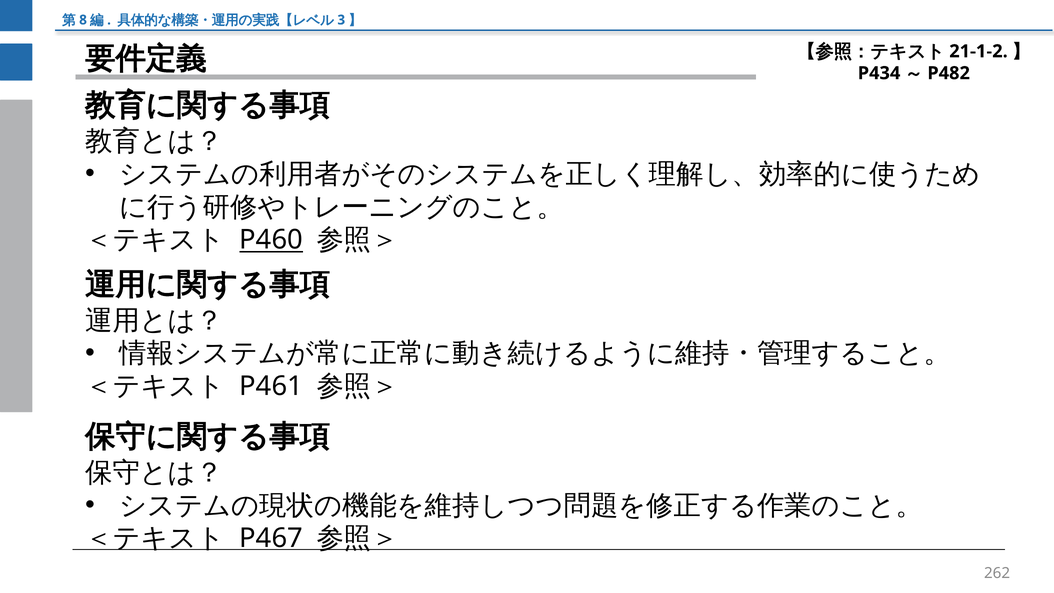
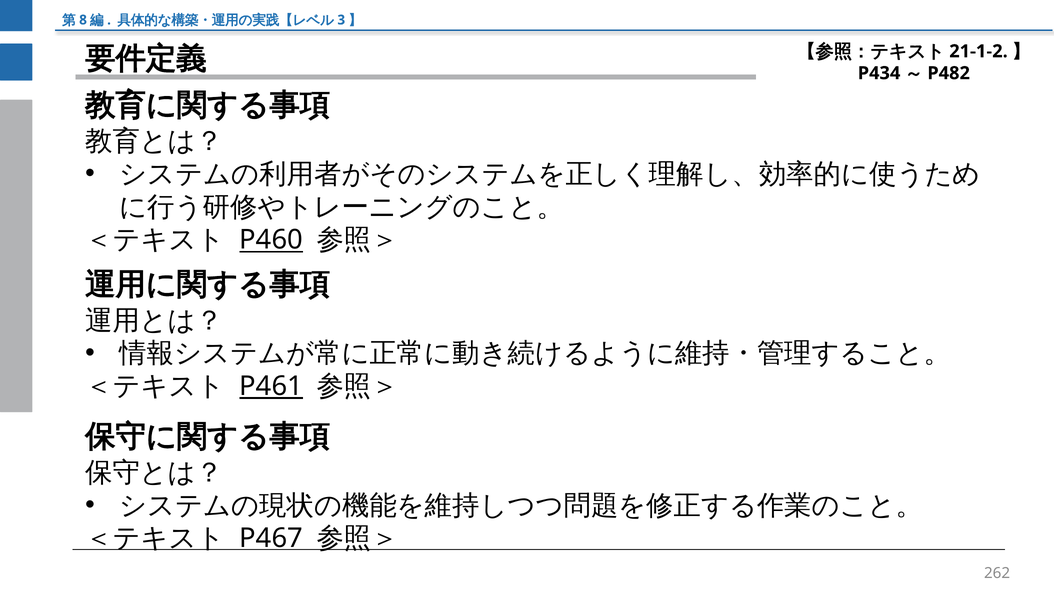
P461 underline: none -> present (271, 386)
